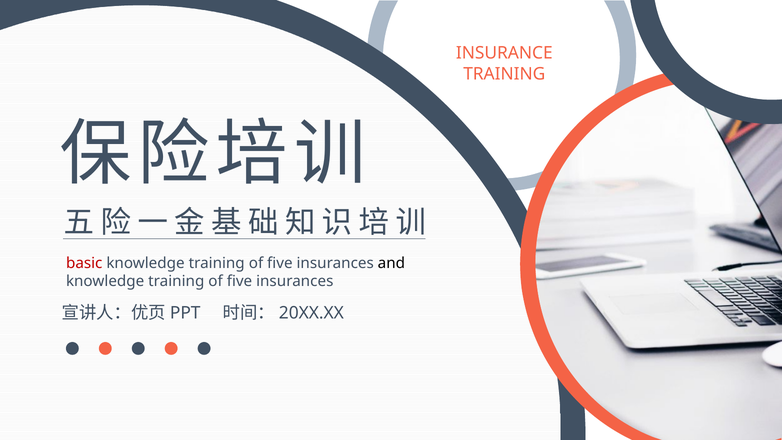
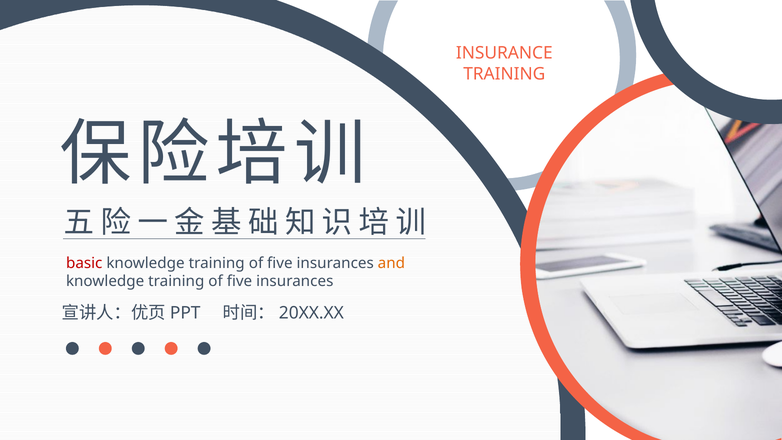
and colour: black -> orange (391, 263)
